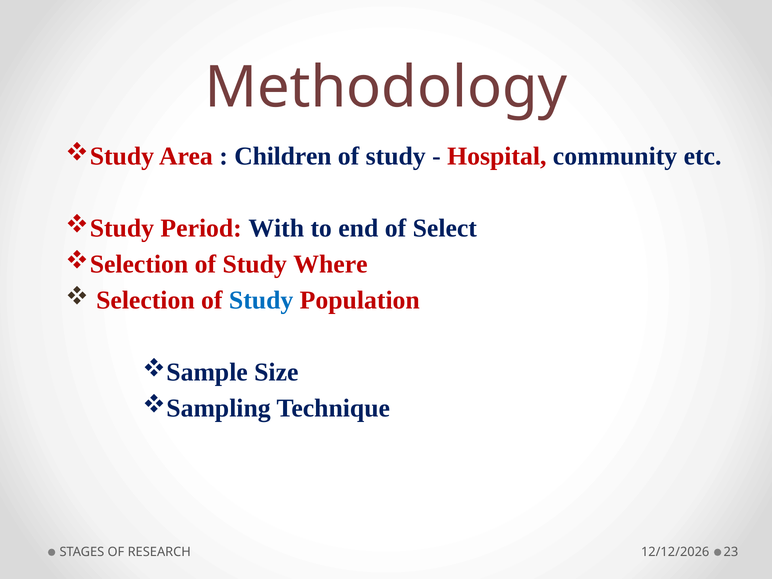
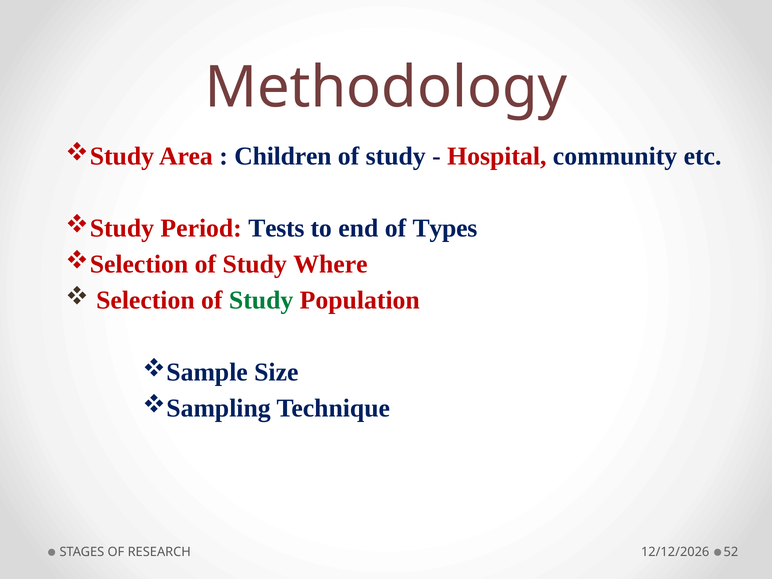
With: With -> Tests (276, 228)
Select: Select -> Types (445, 228)
Study colour: blue -> green (261, 300)
23: 23 -> 52 (731, 552)
